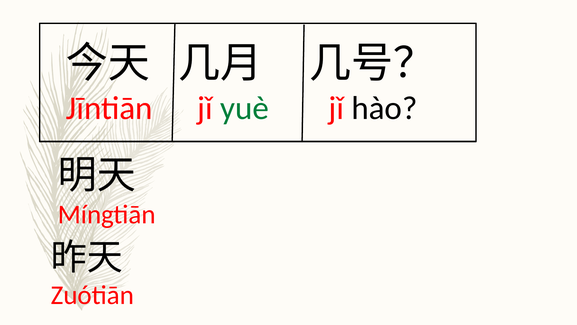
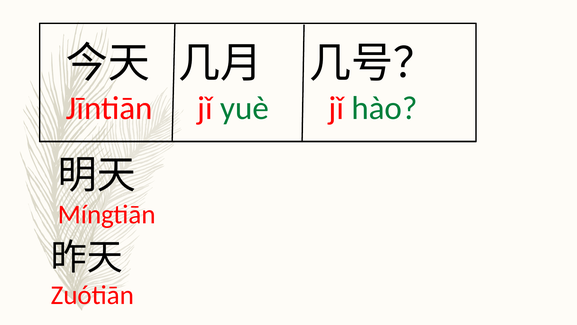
hào colour: black -> green (384, 108)
